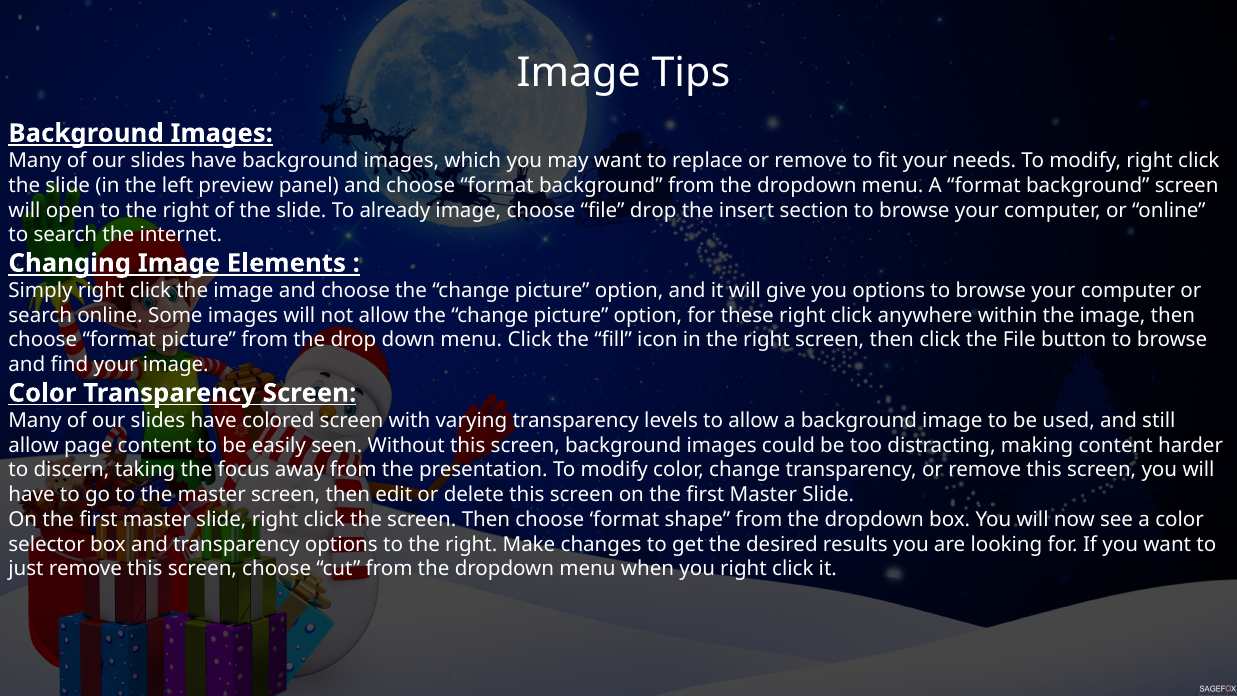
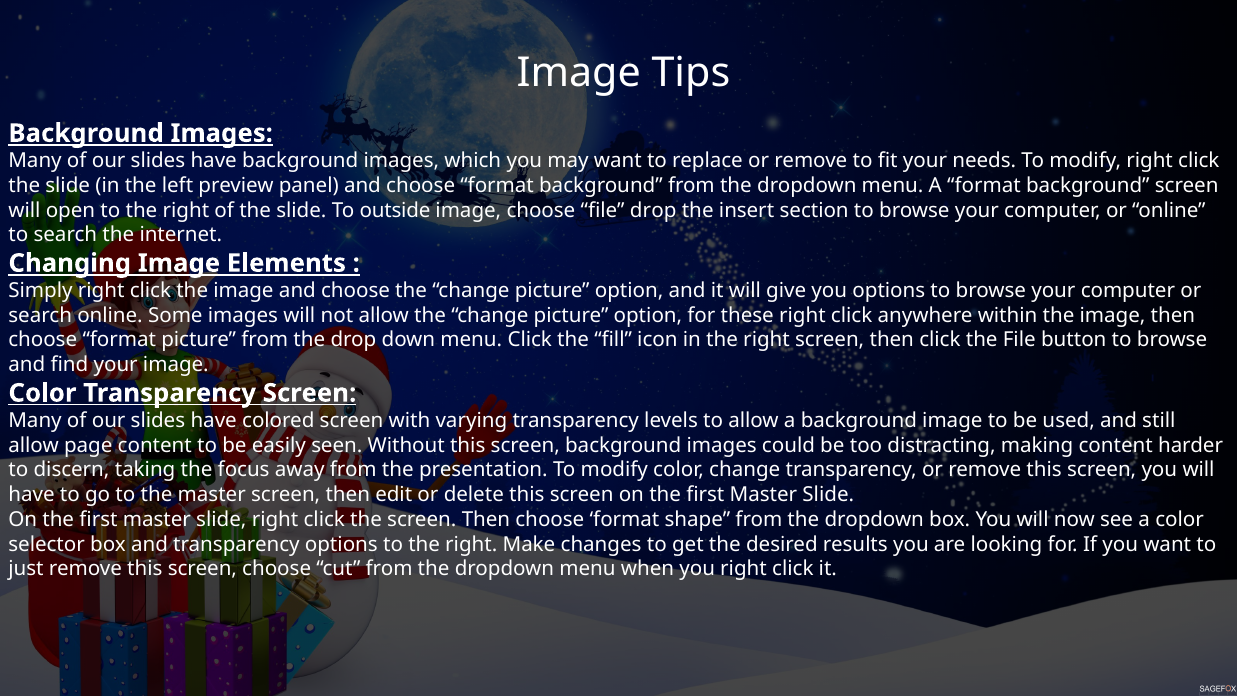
already: already -> outside (395, 210)
